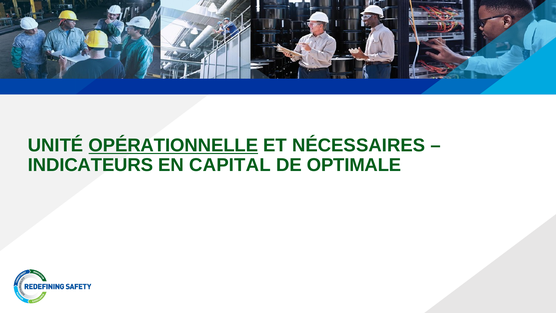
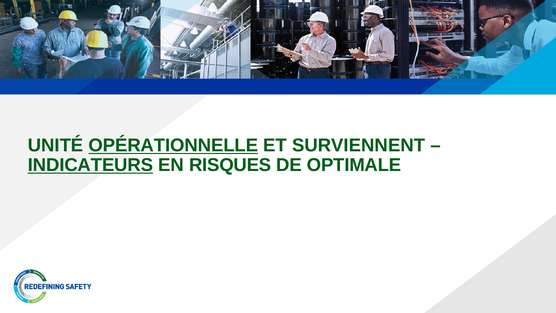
NÉCESSAIRES: NÉCESSAIRES -> SURVIENNENT (359, 145)
INDICATEURS underline: none -> present (90, 165)
CAPITAL: CAPITAL -> RISQUES (230, 165)
